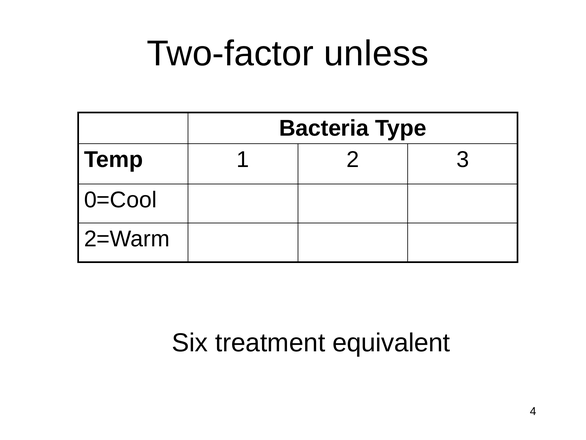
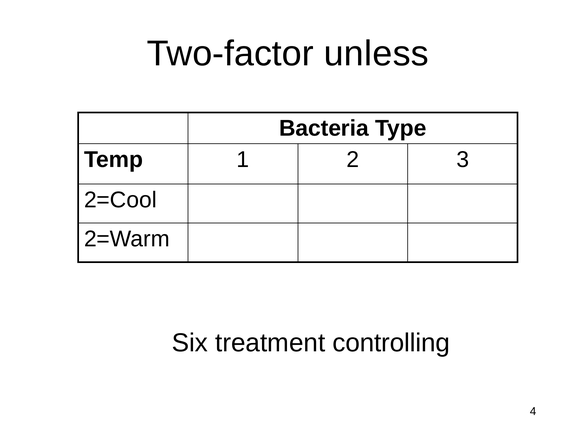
0=Cool: 0=Cool -> 2=Cool (120, 200)
equivalent: equivalent -> controlling (391, 343)
